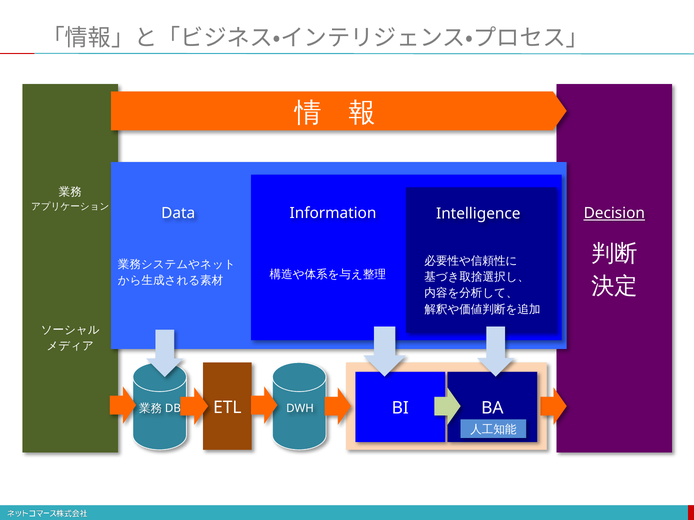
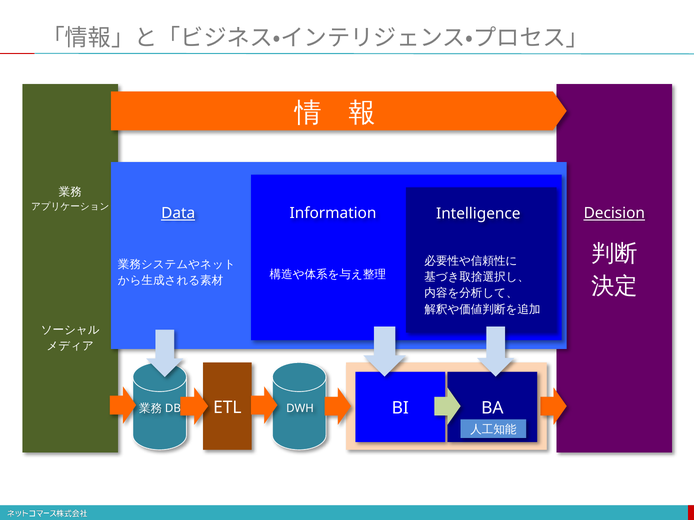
Data underline: none -> present (178, 213)
